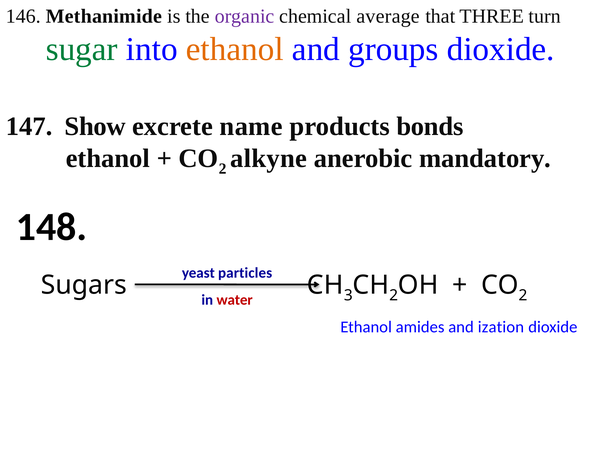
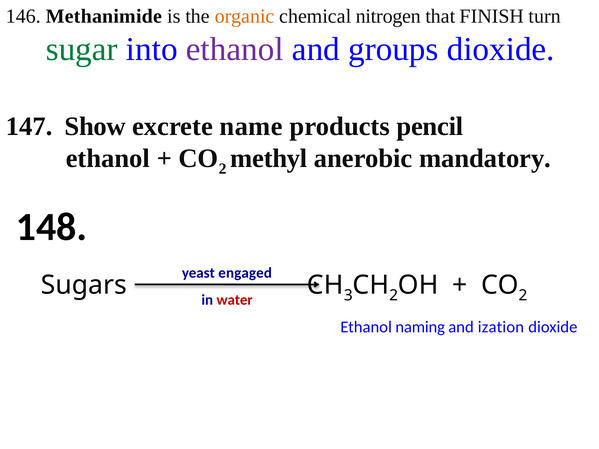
organic colour: purple -> orange (245, 16)
average: average -> nitrogen (388, 16)
THREE: THREE -> FINISH (492, 16)
ethanol colour: orange -> purple (235, 49)
bonds: bonds -> pencil (430, 127)
alkyne: alkyne -> methyl (269, 159)
particles: particles -> engaged (245, 273)
amides: amides -> naming (420, 327)
